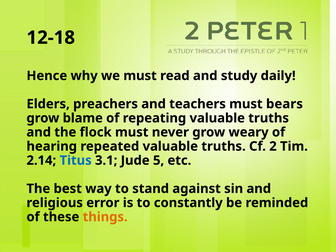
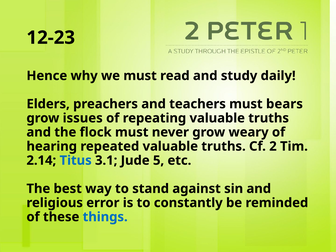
12-18: 12-18 -> 12-23 (51, 38)
blame: blame -> issues (83, 118)
things colour: orange -> blue (105, 217)
